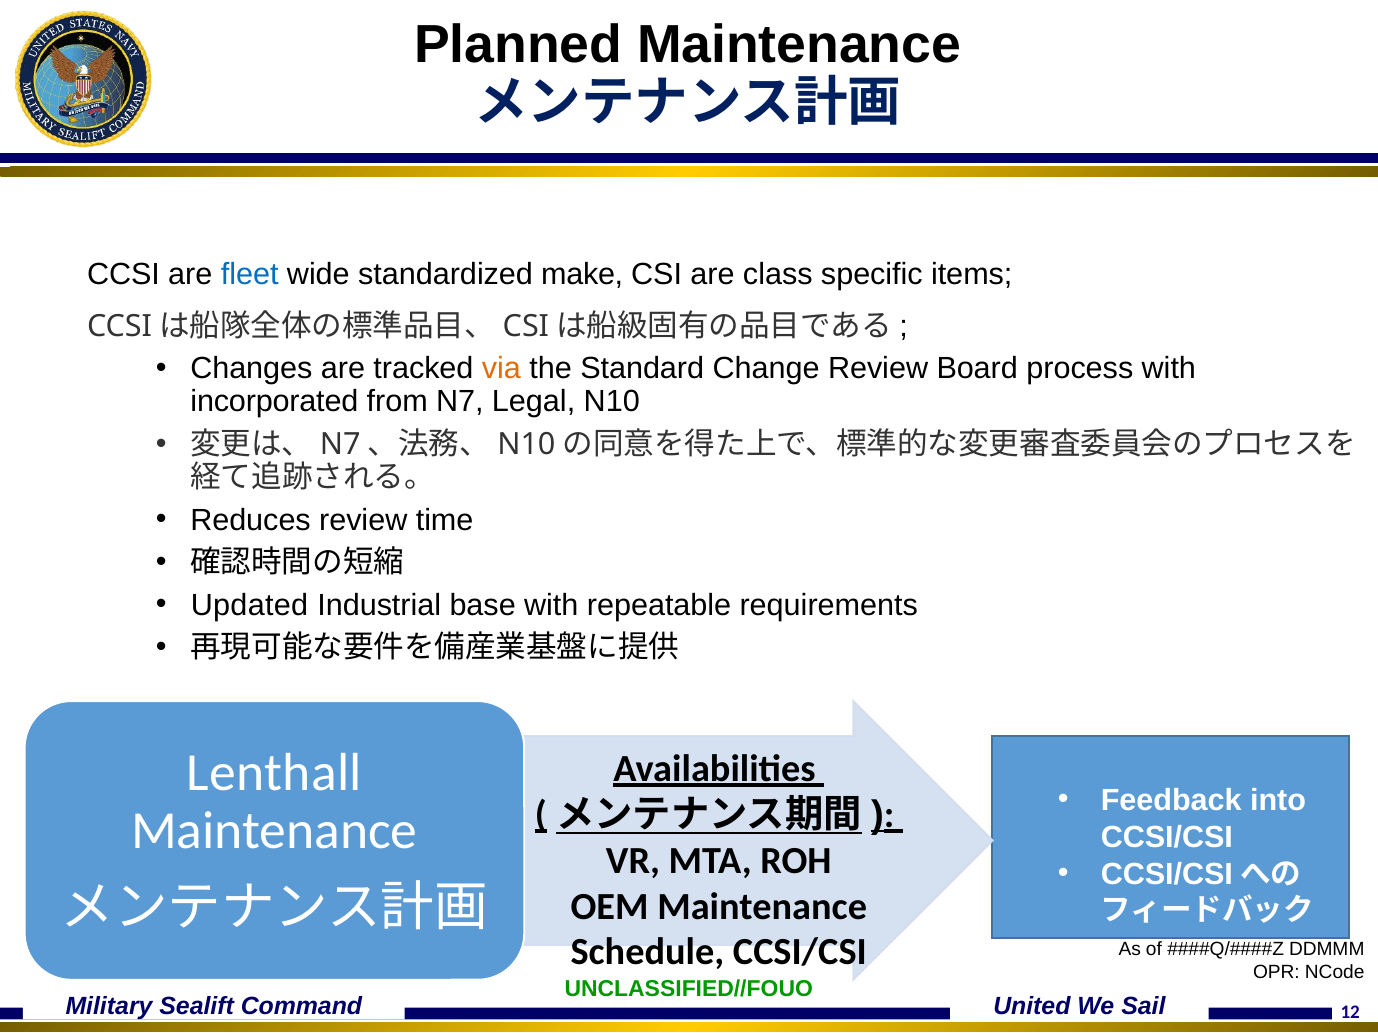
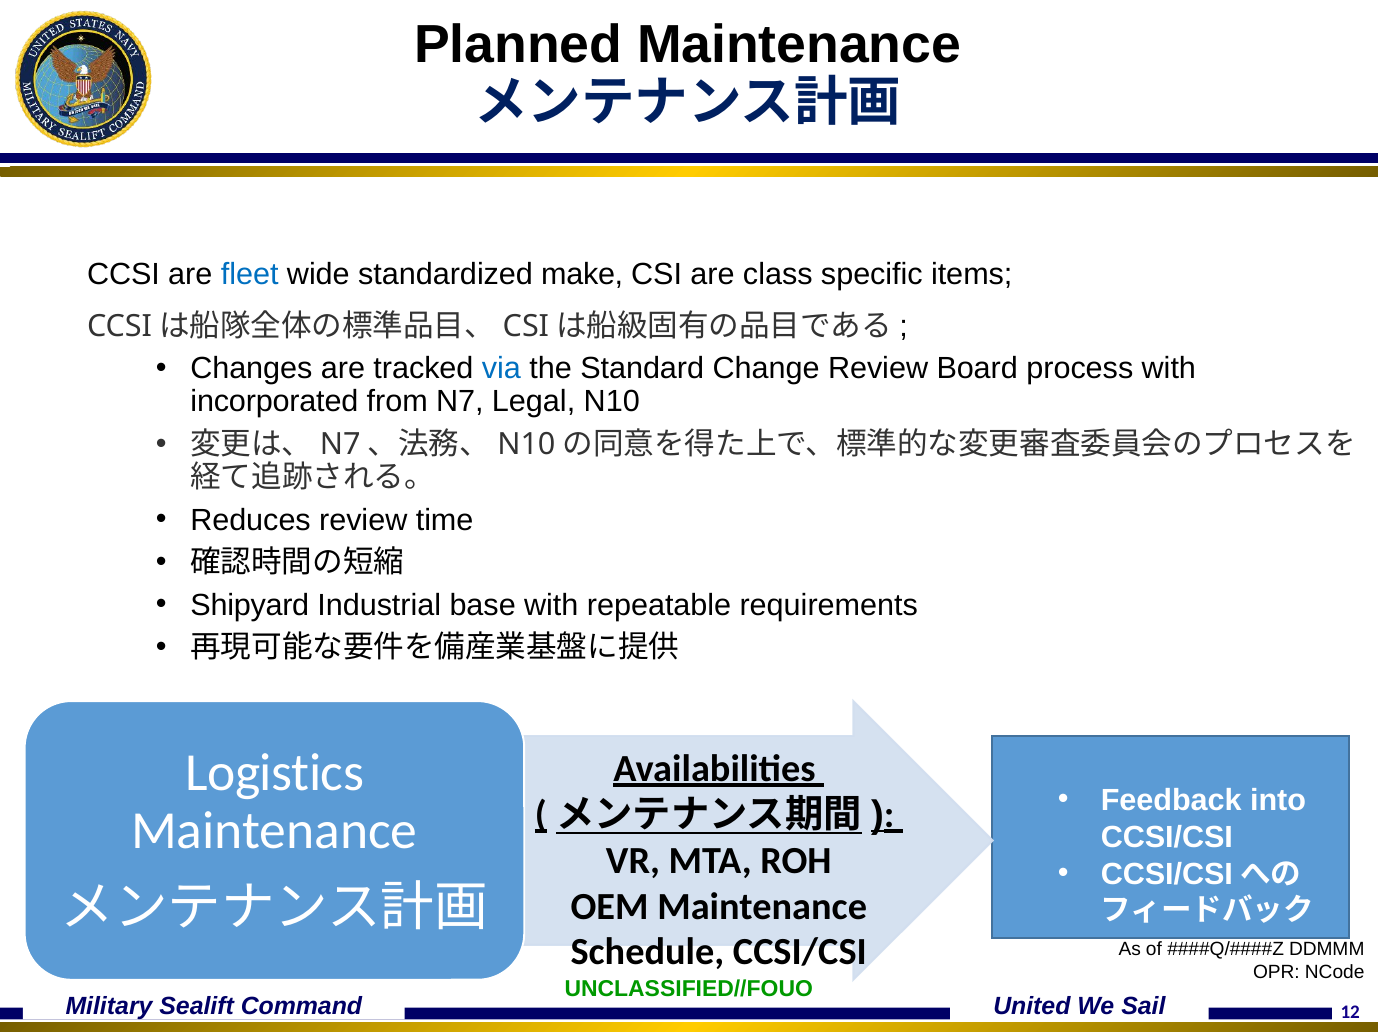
via colour: orange -> blue (501, 369)
Updated: Updated -> Shipyard (250, 605)
Lenthall: Lenthall -> Logistics (275, 773)
